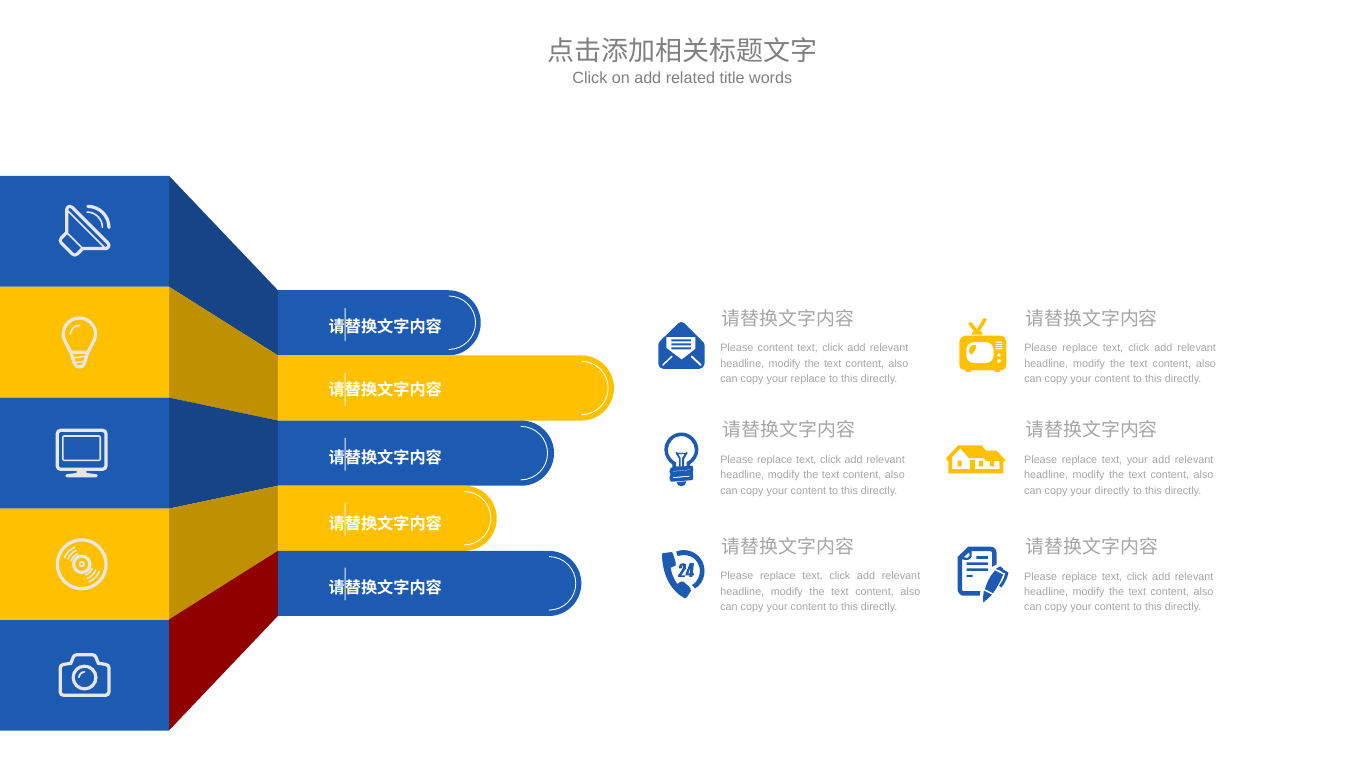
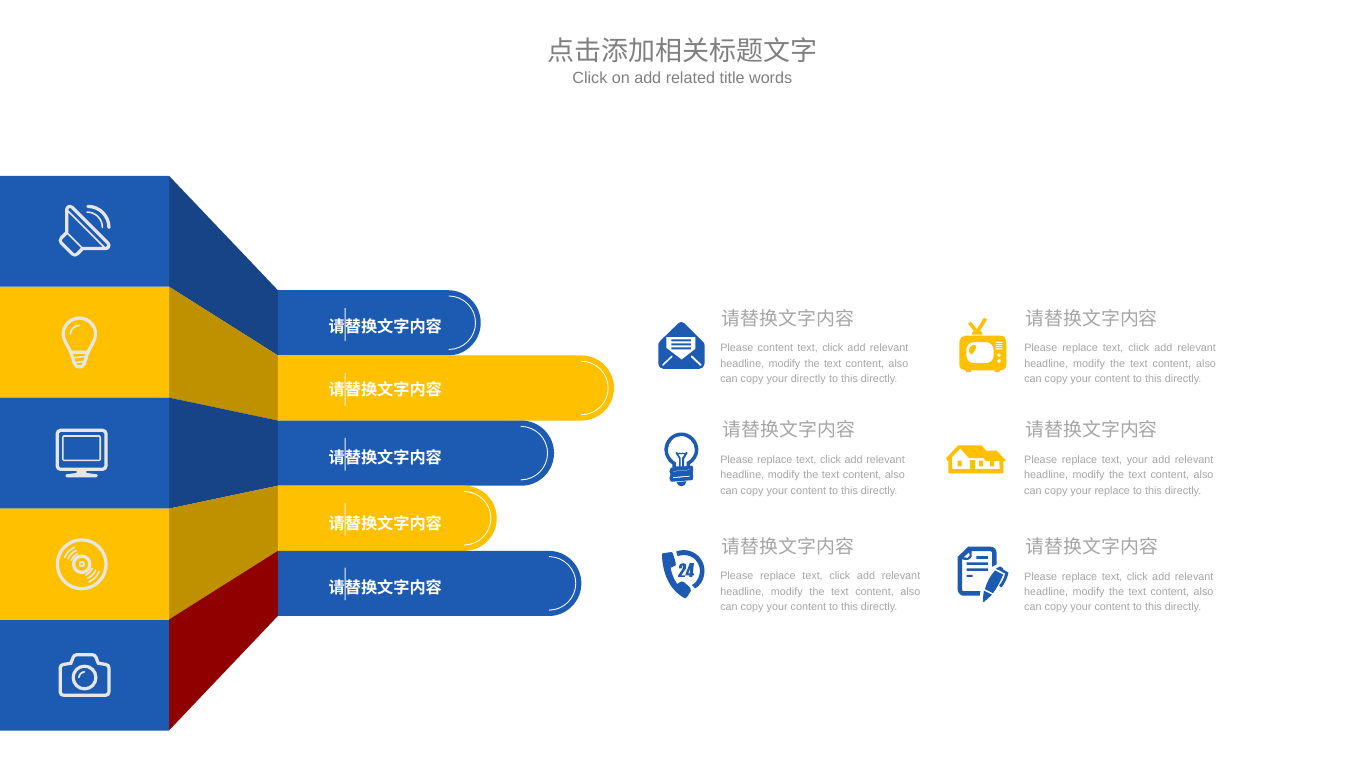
your replace: replace -> directly (808, 379)
your directly: directly -> replace (1112, 490)
